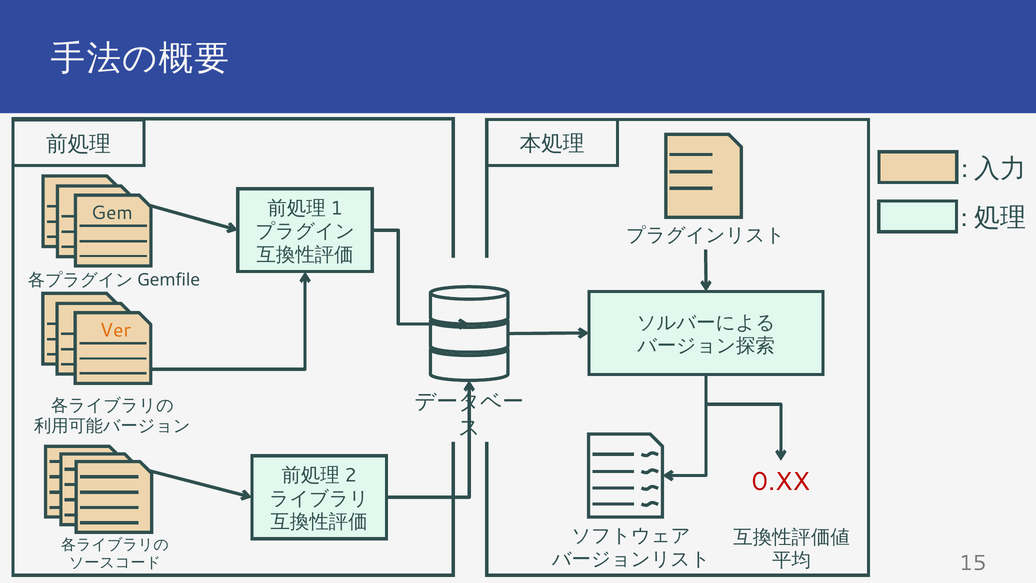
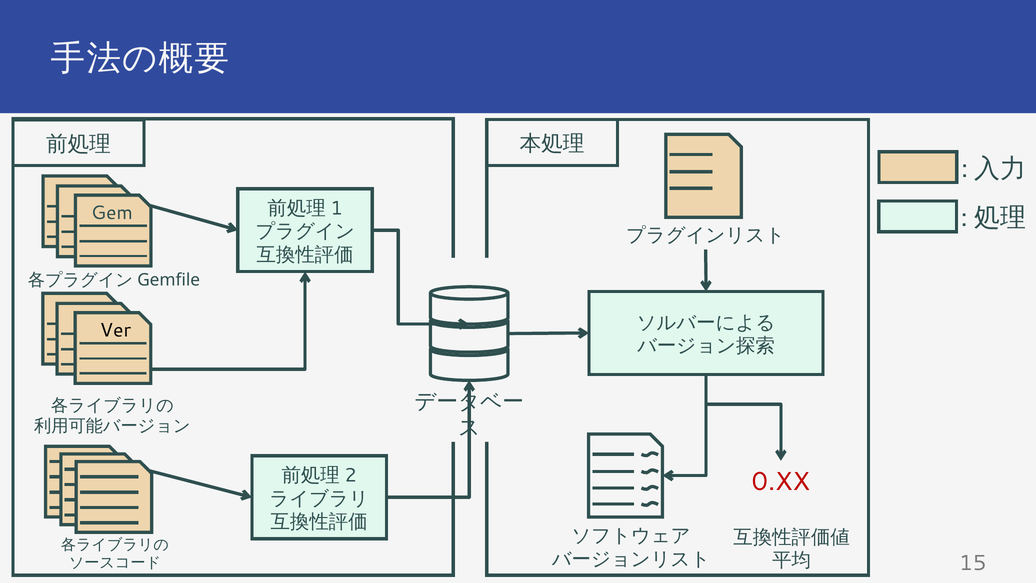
Ver colour: orange -> black (115, 330)
